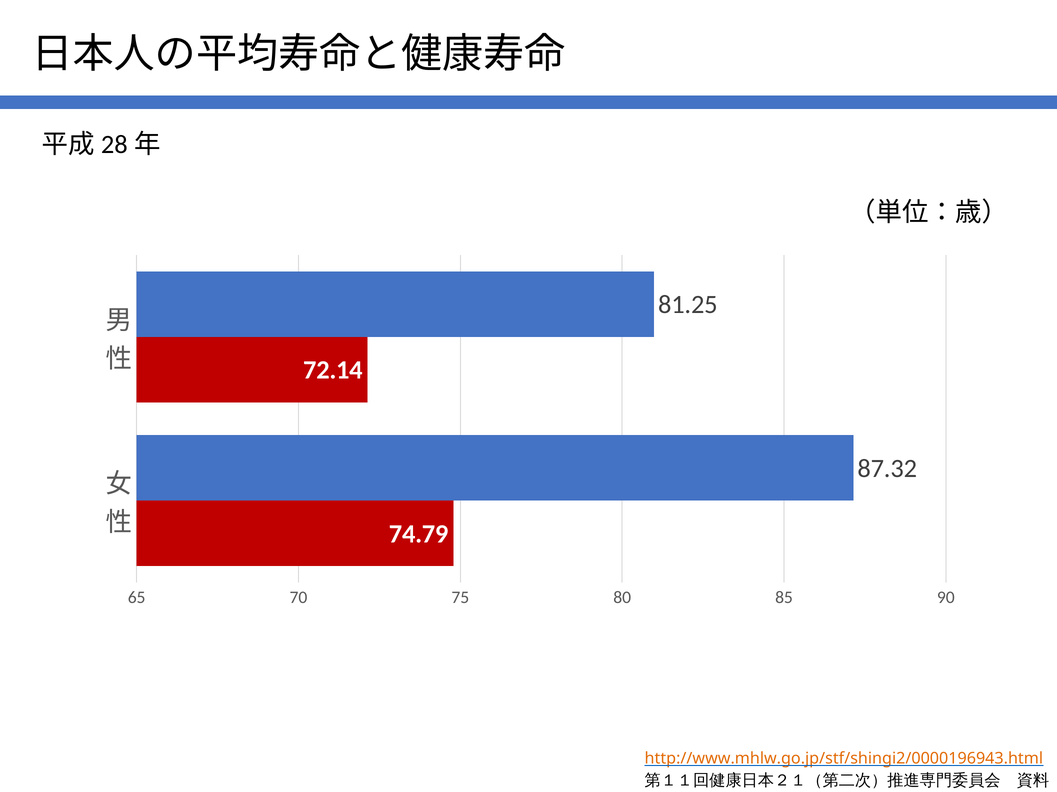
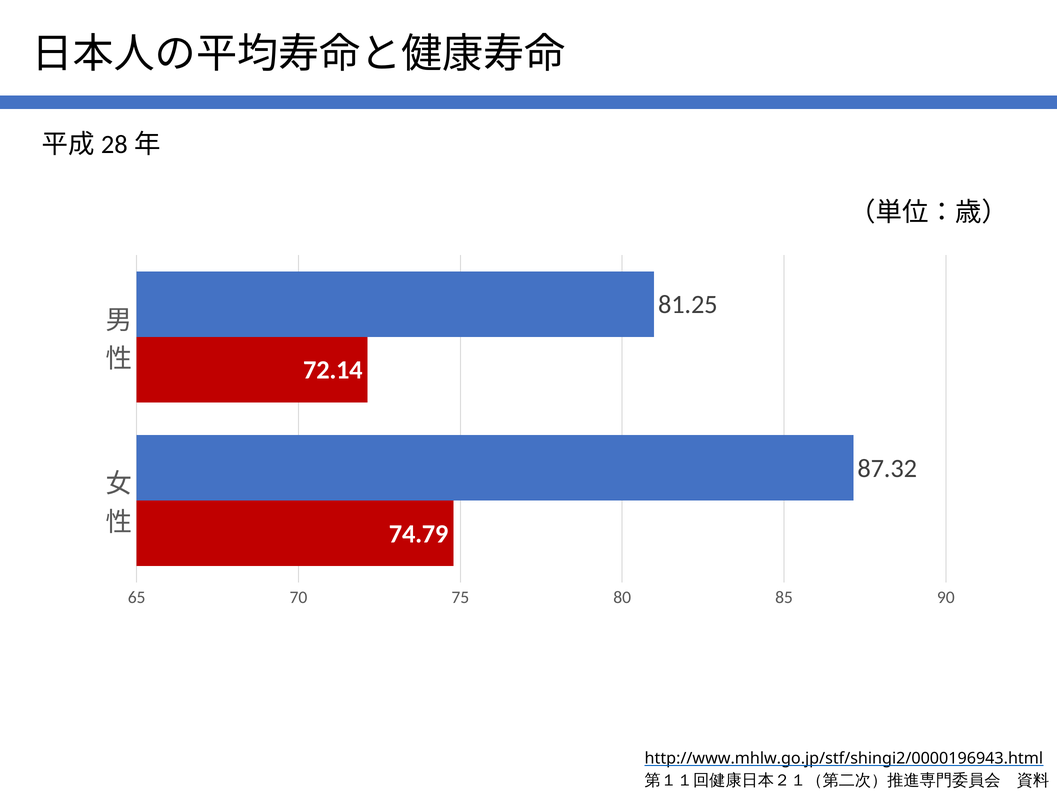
http://www.mhlw.go.jp/stf/shingi2/0000196943.html colour: orange -> black (844, 759)
